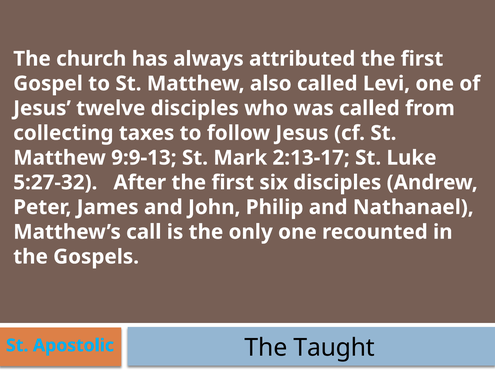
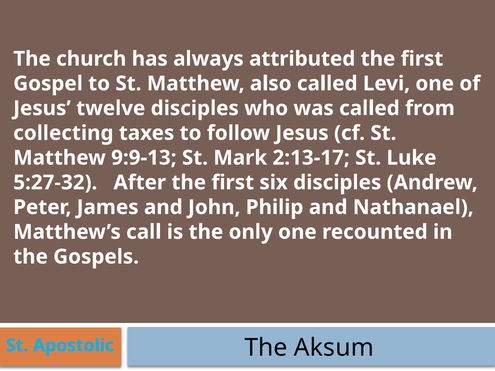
Taught: Taught -> Aksum (334, 348)
